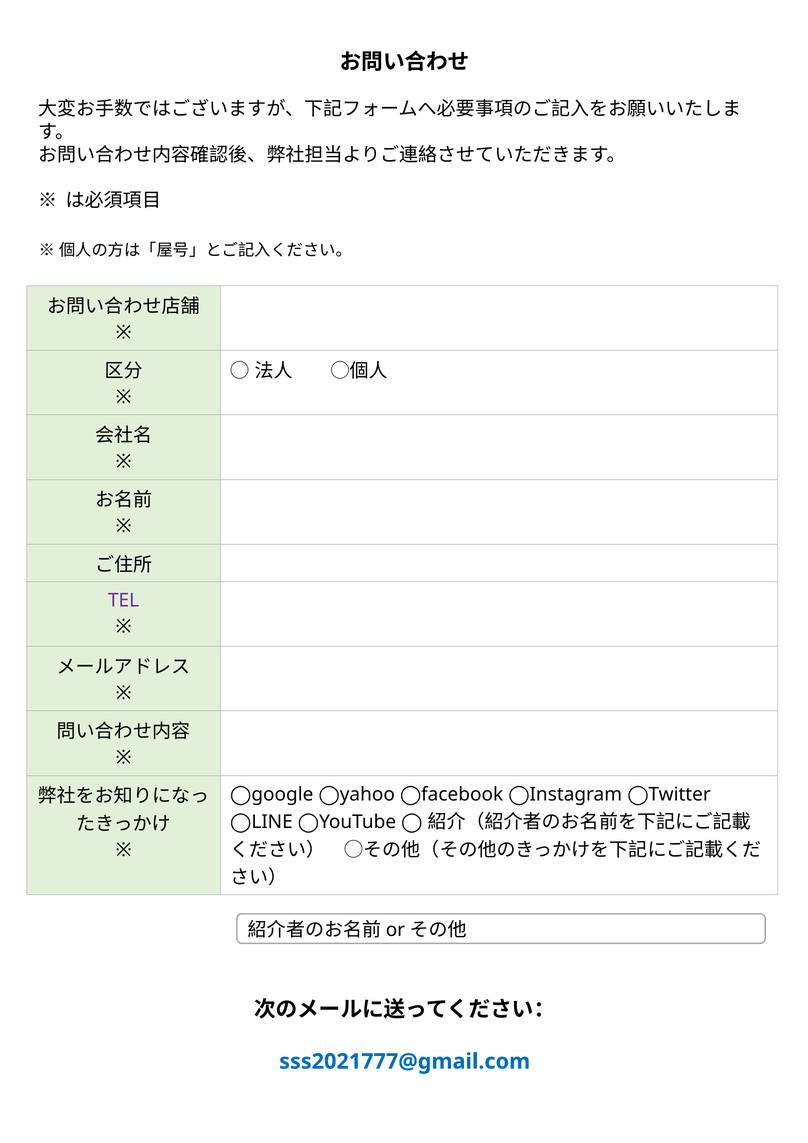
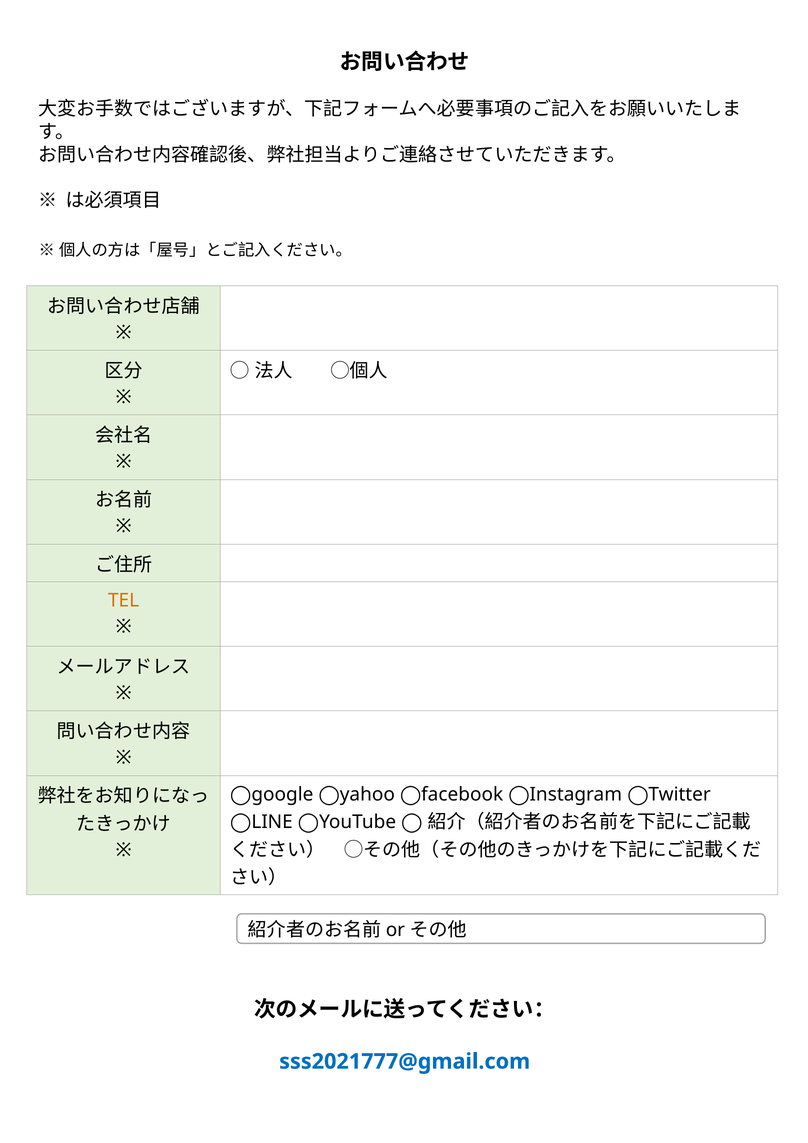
TEL colour: purple -> orange (124, 600)
